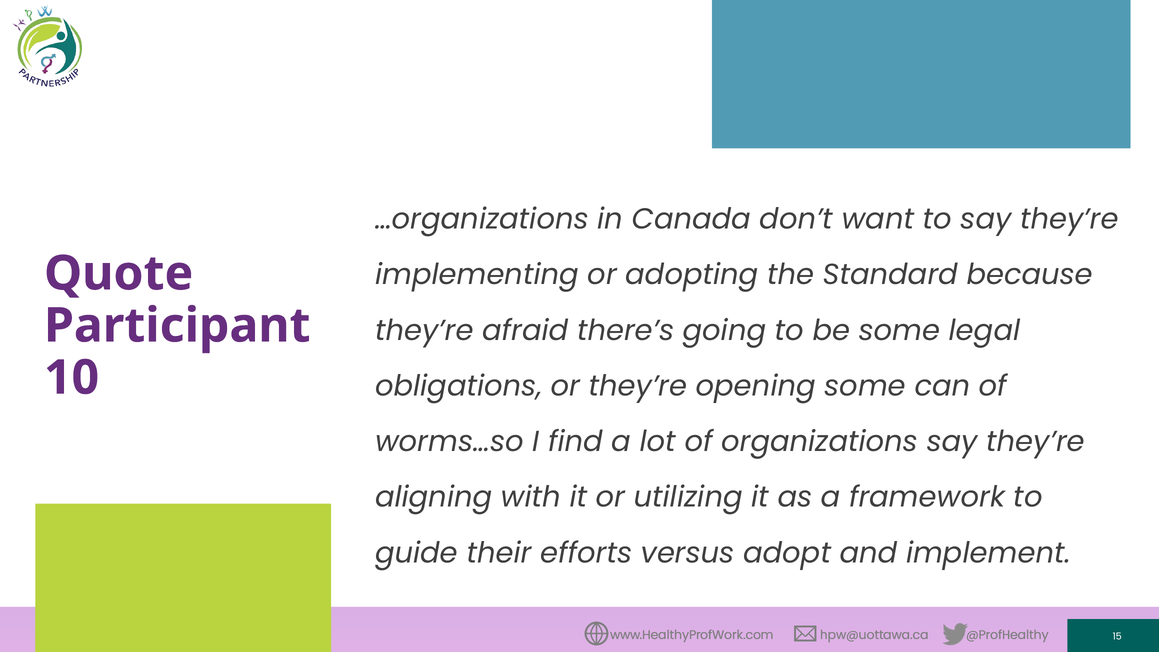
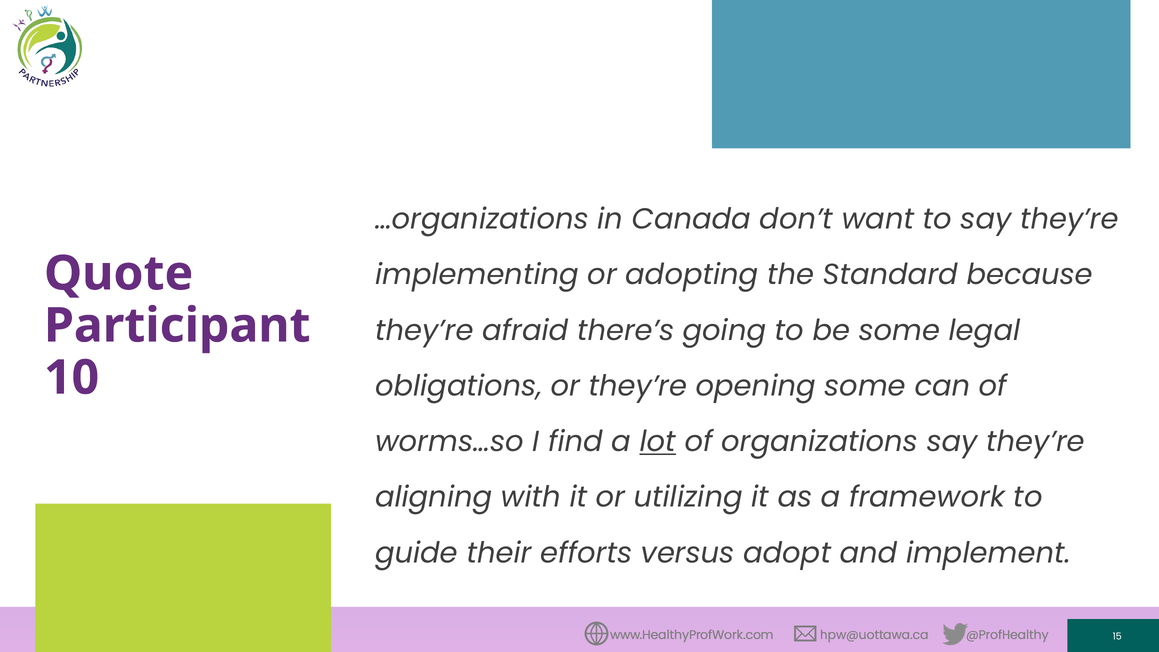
lot underline: none -> present (658, 442)
